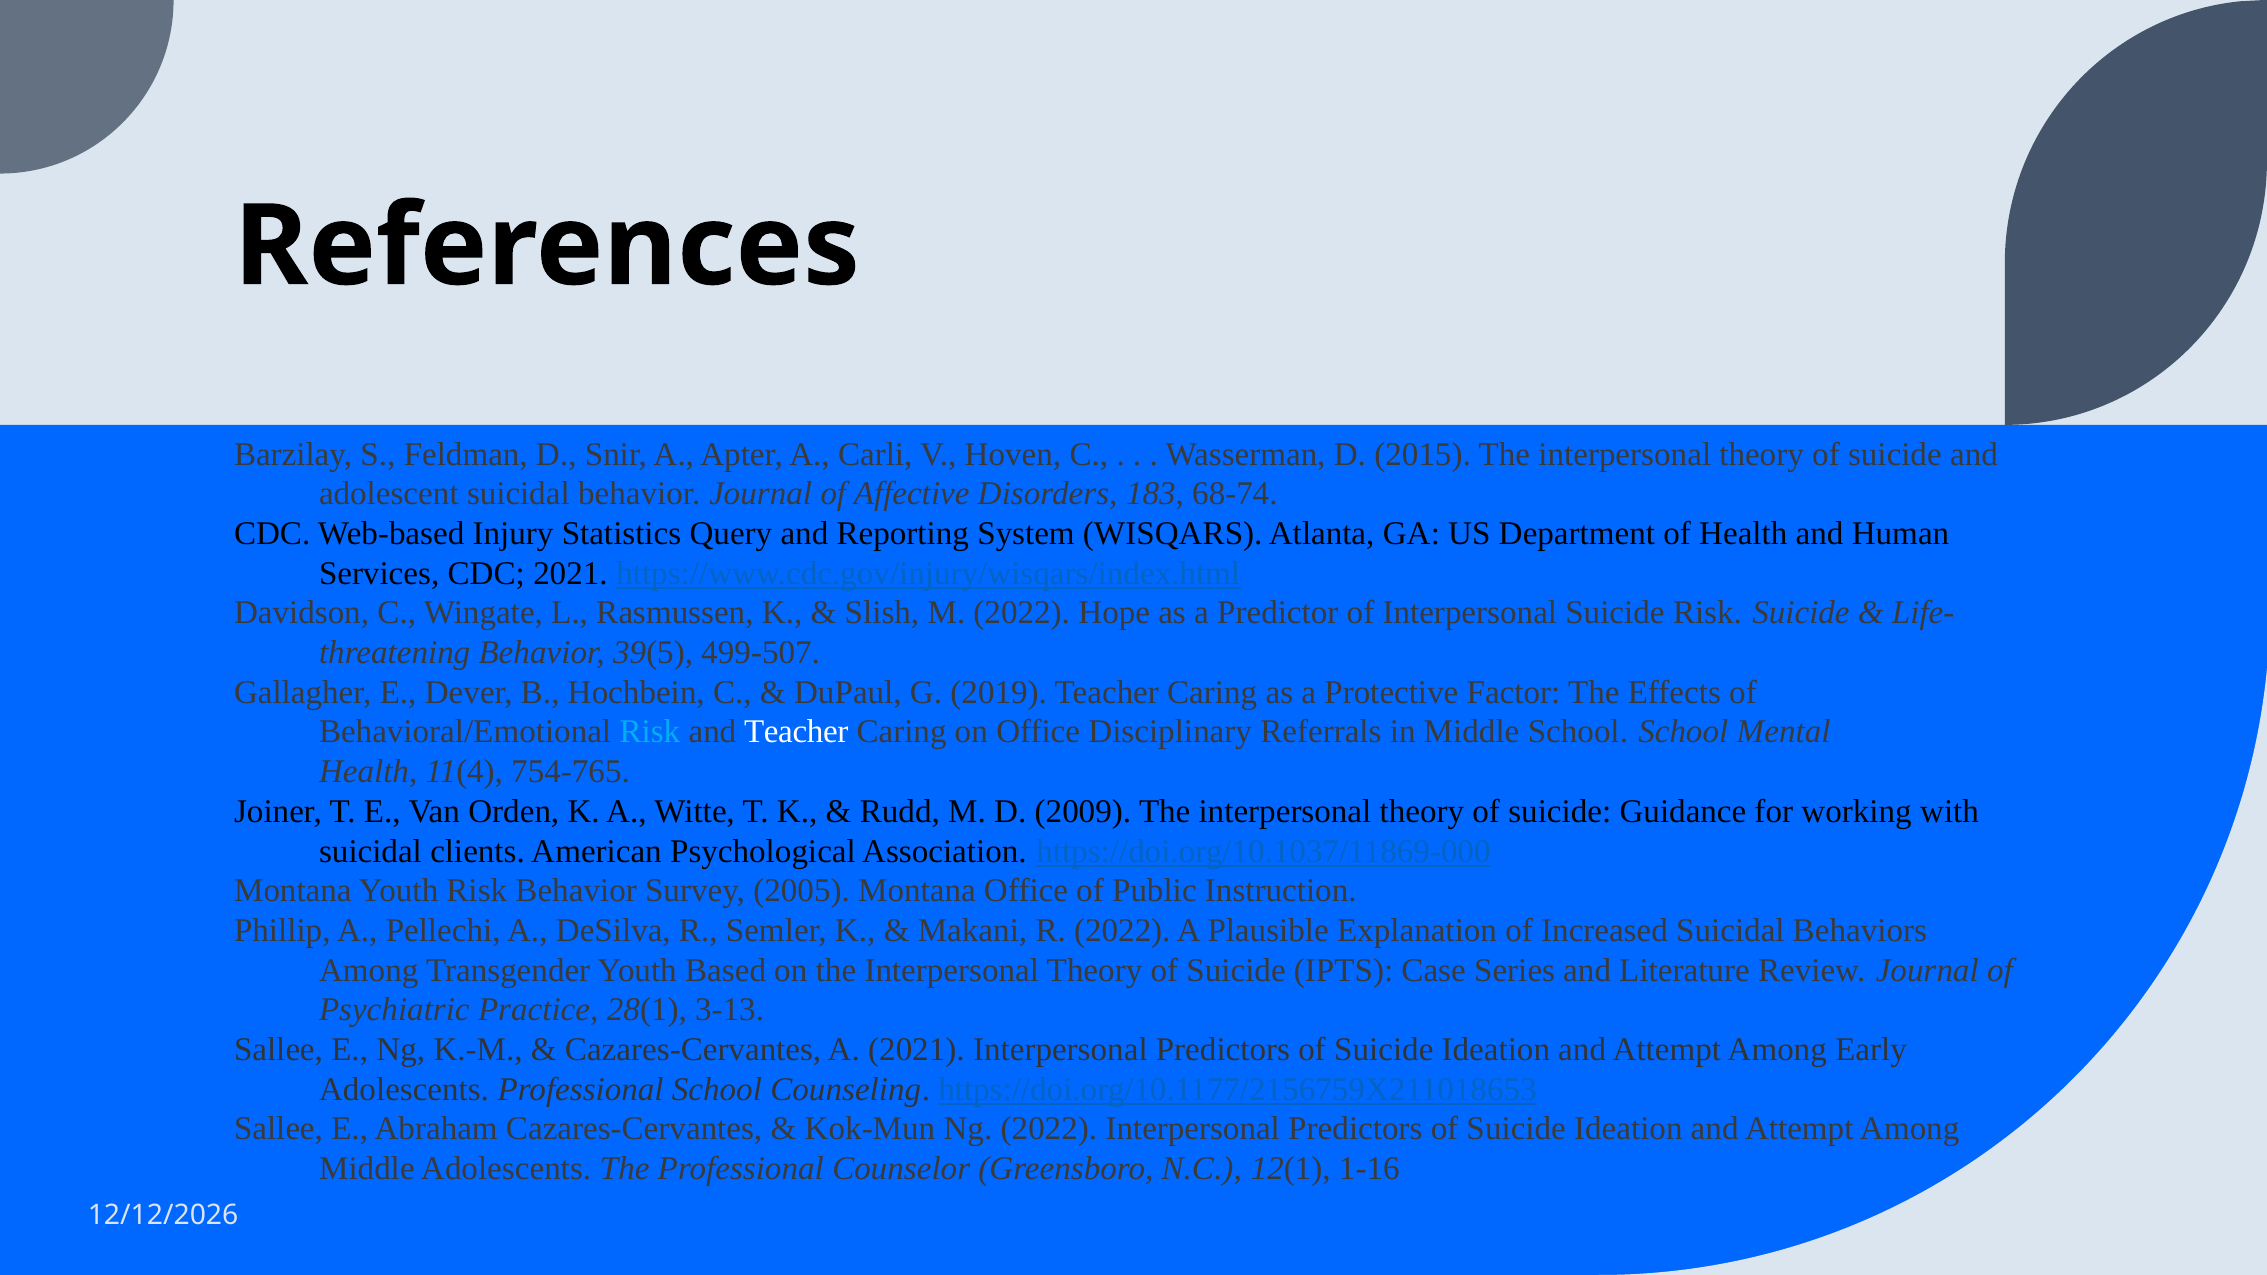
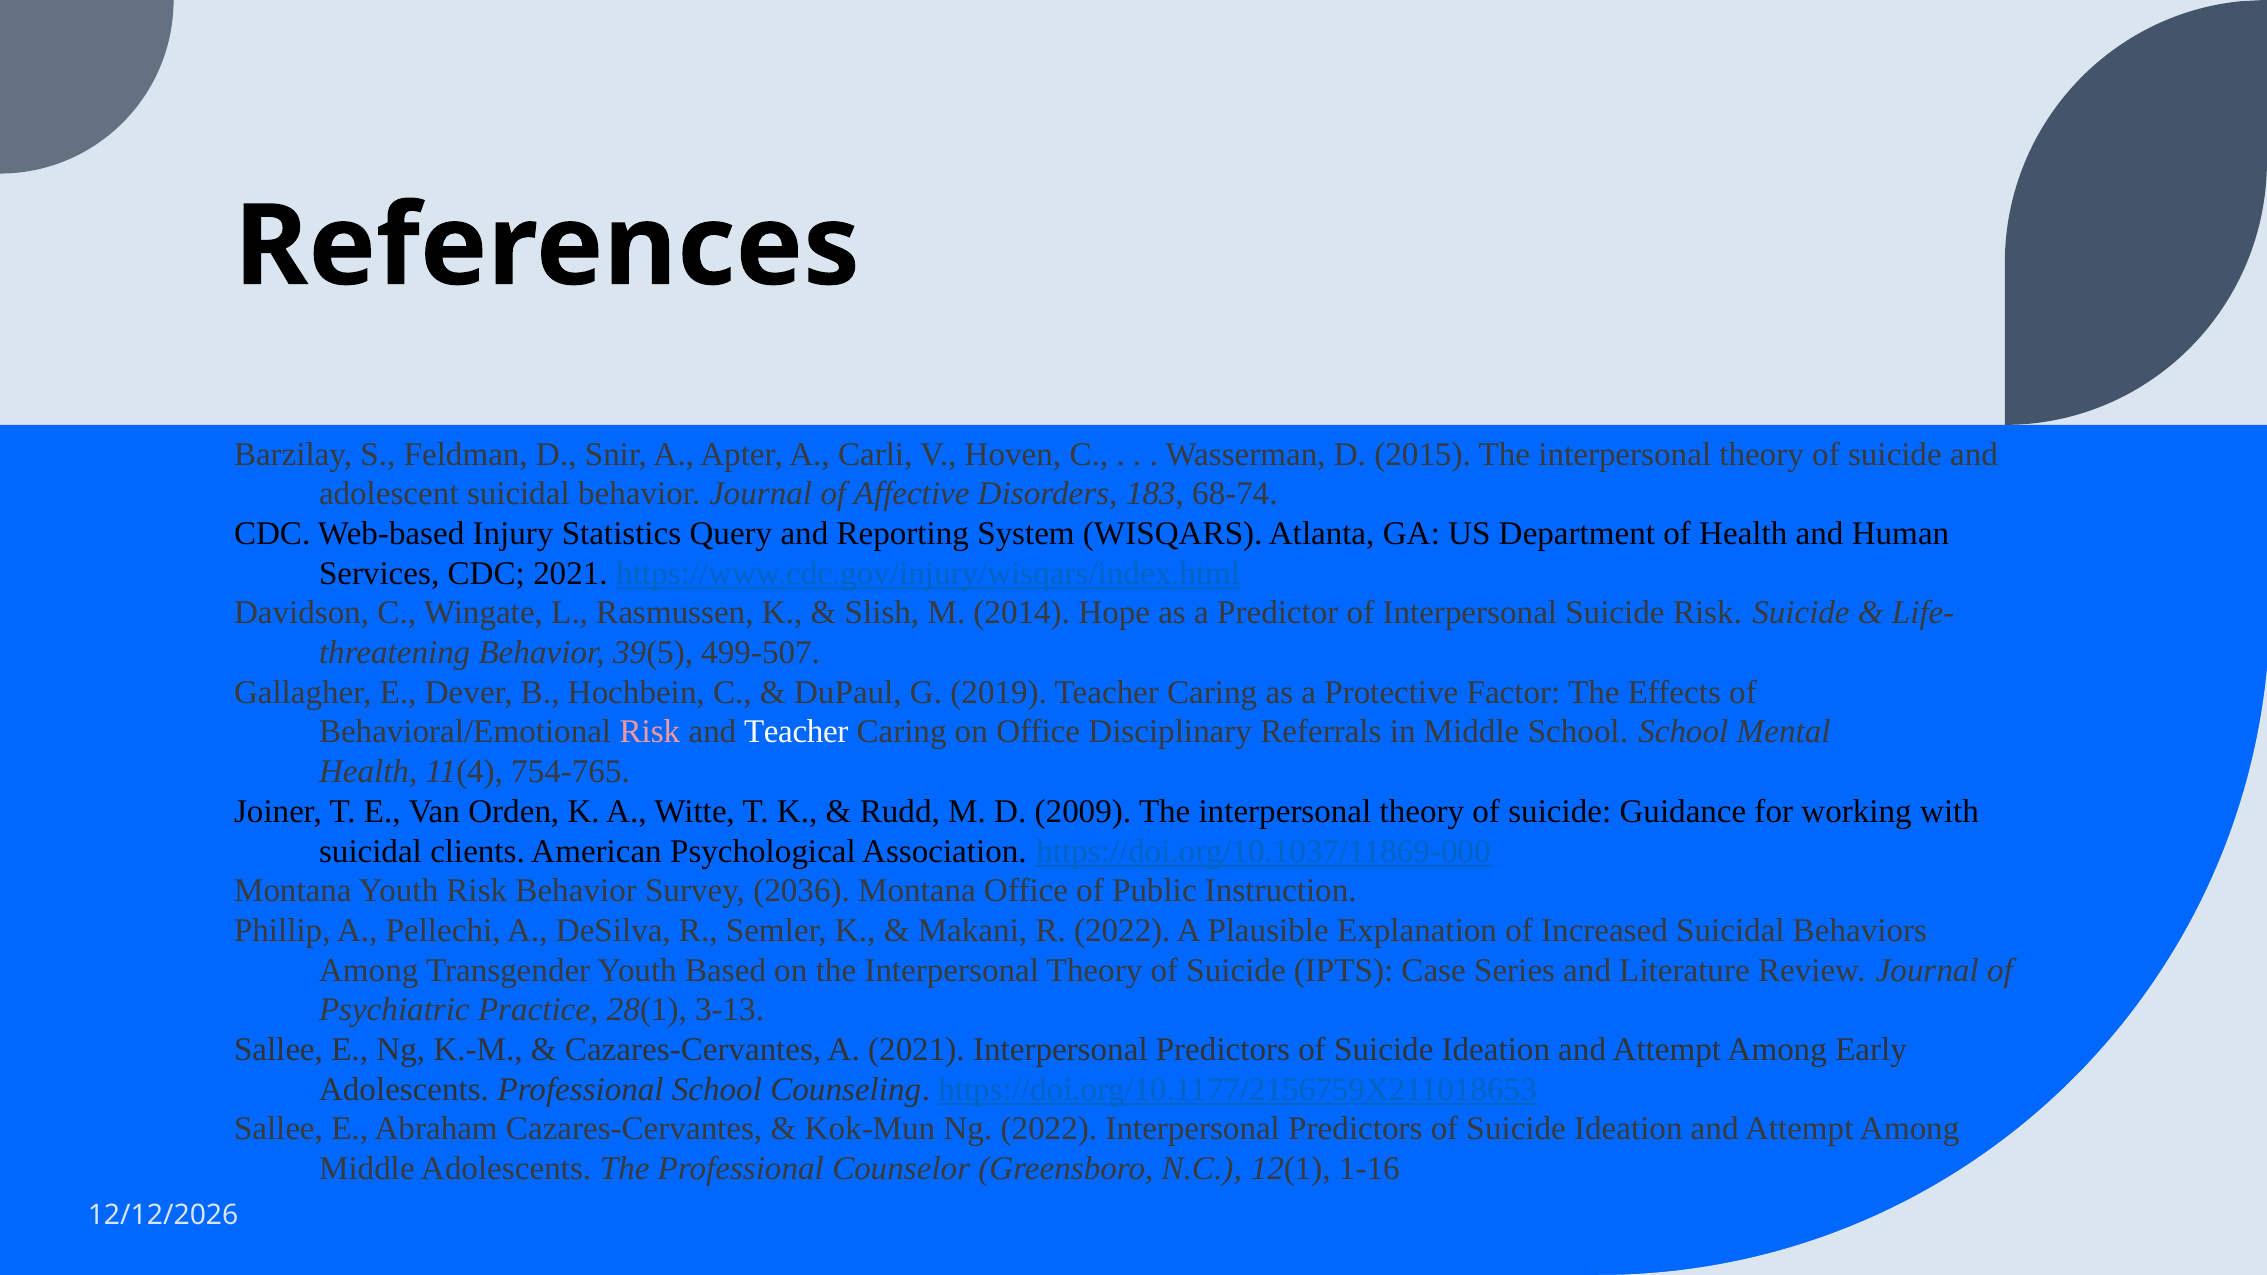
M 2022: 2022 -> 2014 (1022, 613)
Risk colour: light blue -> pink (650, 732)
2005: 2005 -> 2036 (802, 891)
